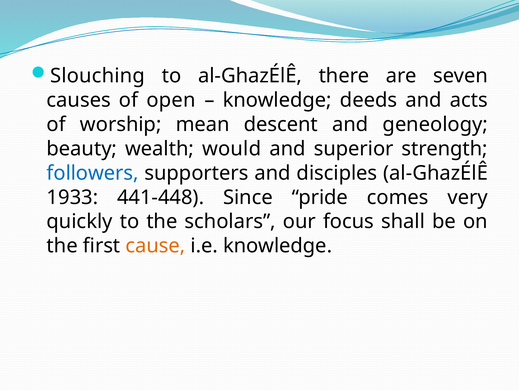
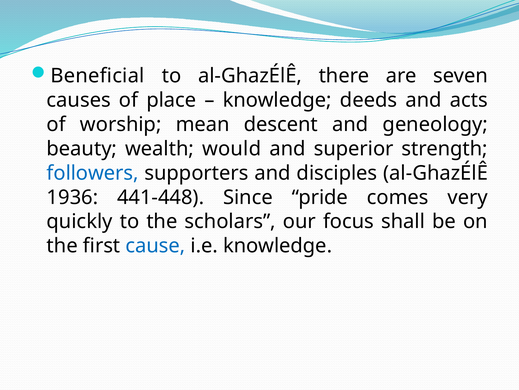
Slouching: Slouching -> Beneficial (98, 76)
open: open -> place (171, 100)
1933: 1933 -> 1936 (72, 197)
cause colour: orange -> blue (155, 245)
